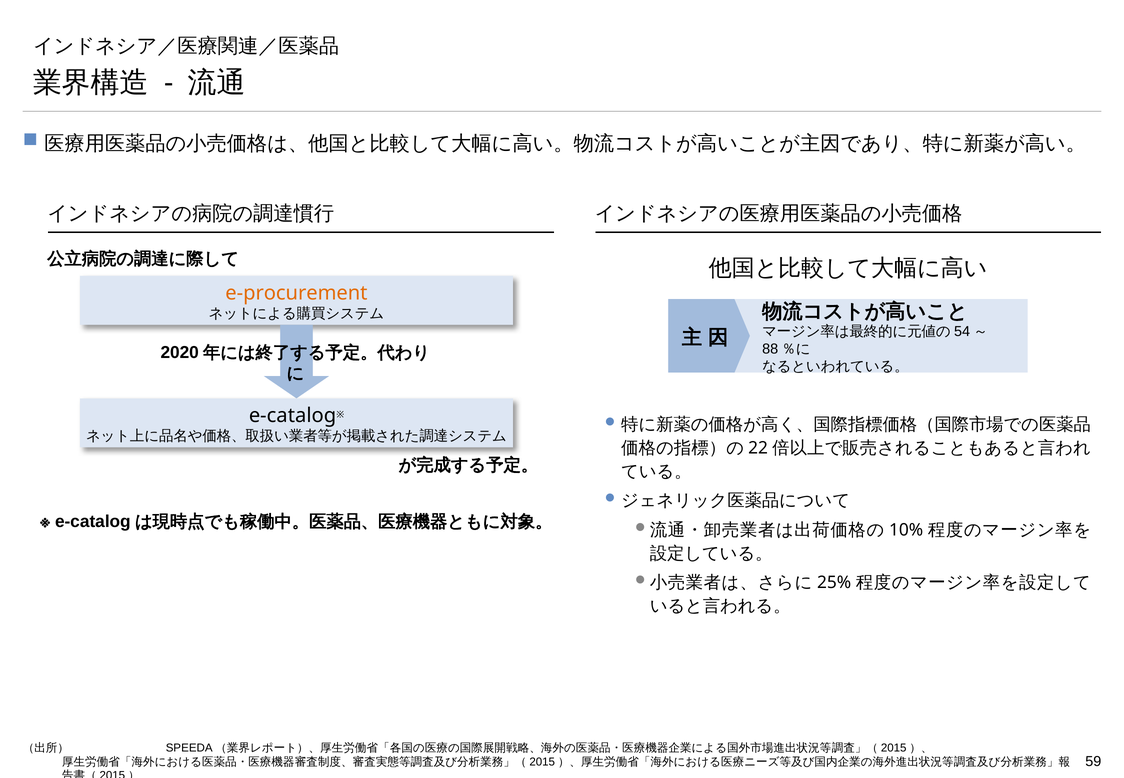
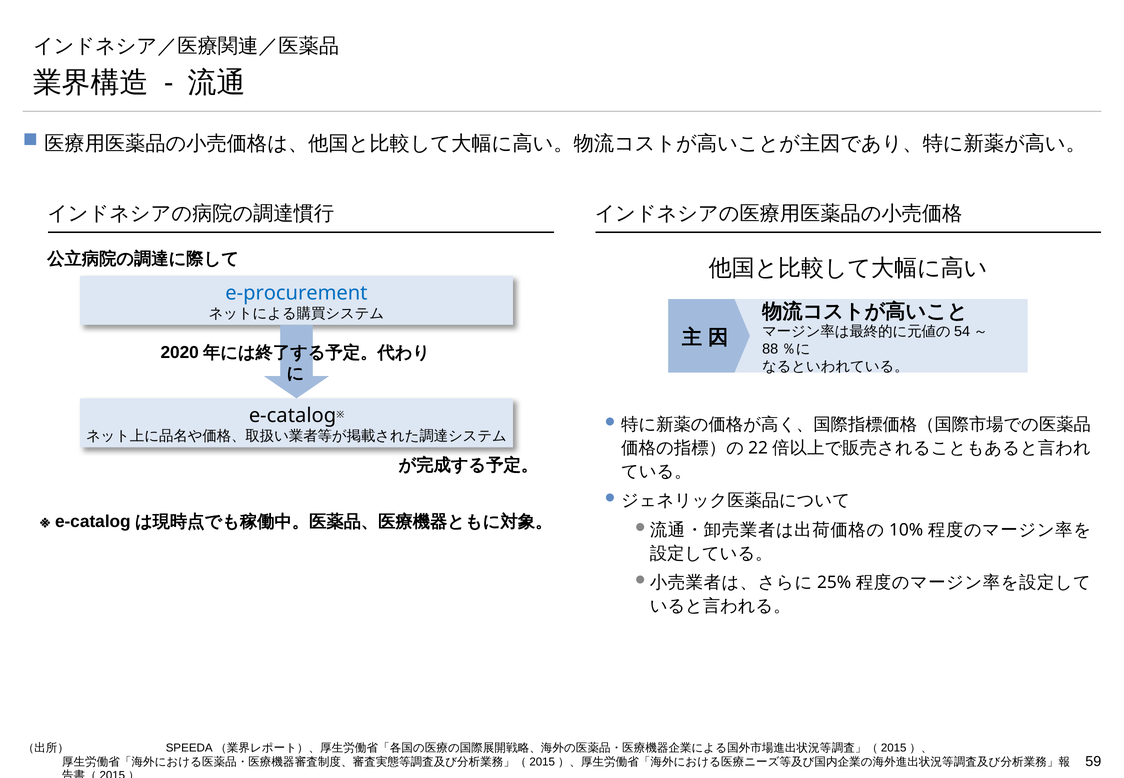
e-procurement colour: orange -> blue (296, 293)
